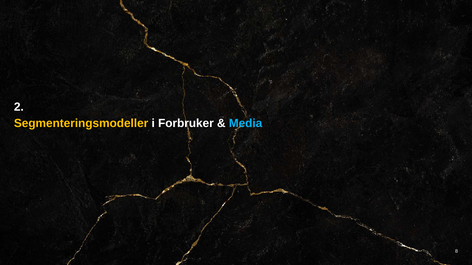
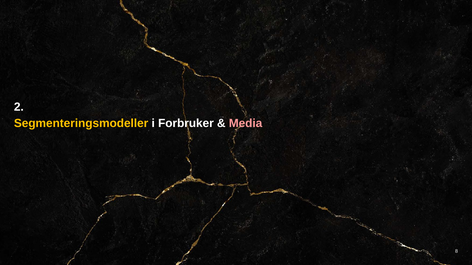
Media colour: light blue -> pink (246, 123)
